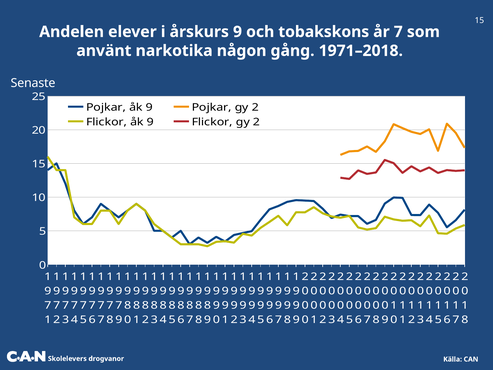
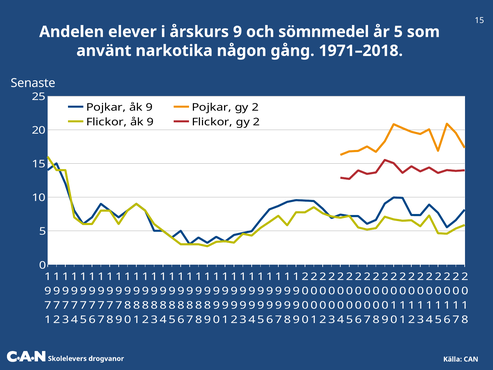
tobakskons: tobakskons -> sömnmedel (324, 32)
år 7: 7 -> 5 (398, 32)
